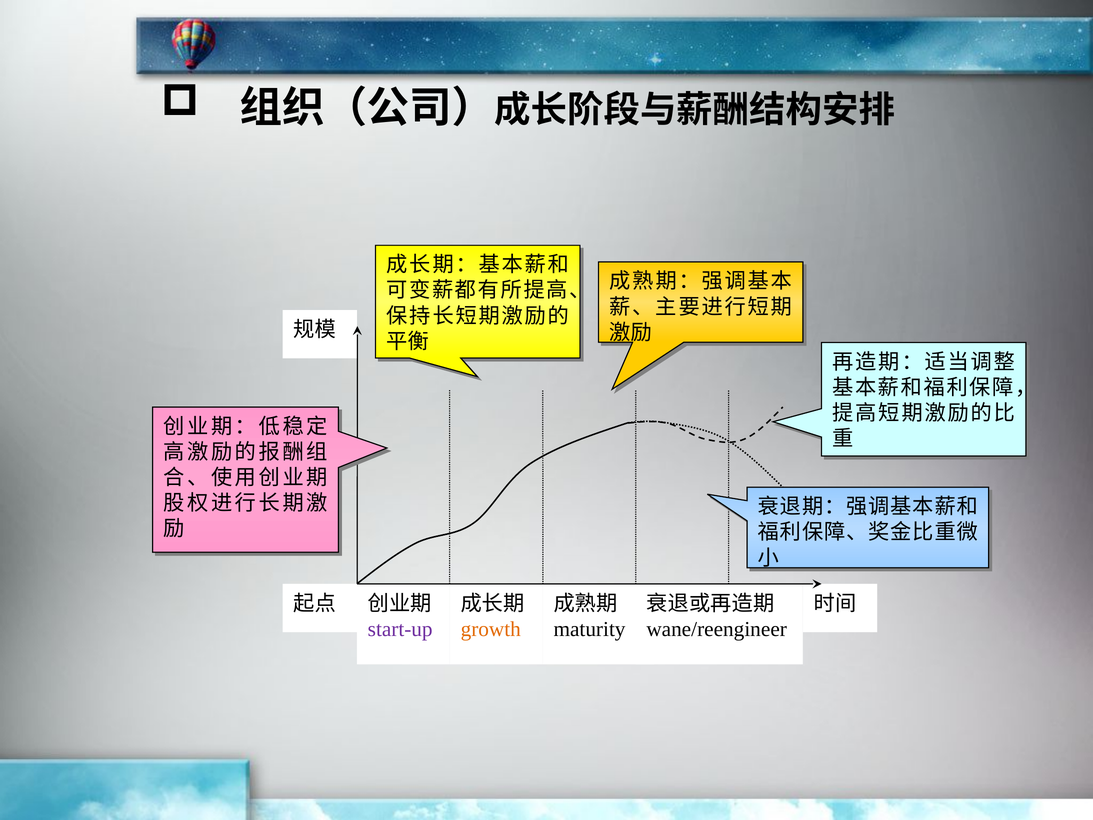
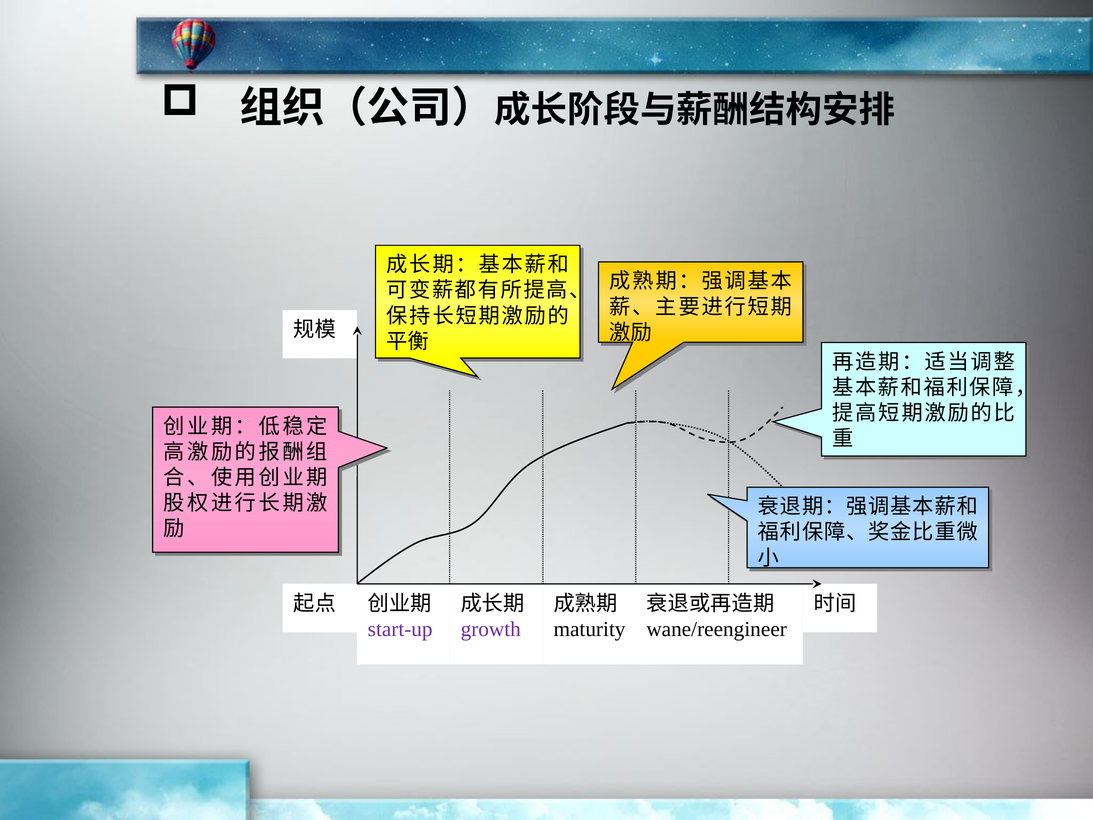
growth colour: orange -> purple (491, 629)
